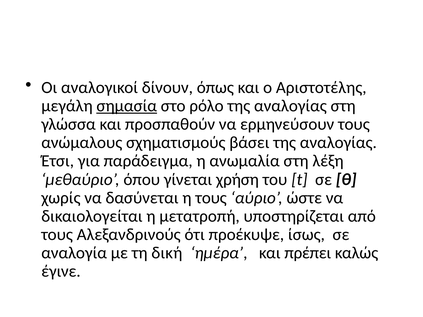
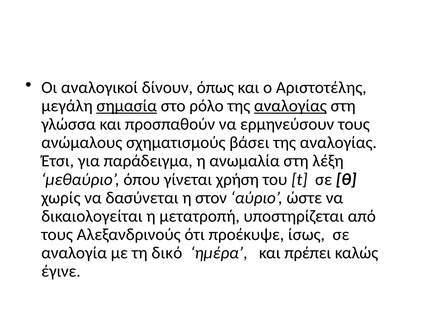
αναλογίας underline: none -> present (290, 106)
η τους: τους -> στον (211, 198)
δική: δική -> δικό (167, 253)
